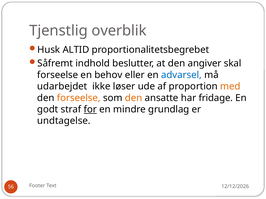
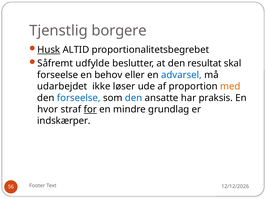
overblik: overblik -> borgere (119, 31)
Husk underline: none -> present (49, 50)
indhold: indhold -> udfylde (93, 64)
angiver: angiver -> resultat (205, 64)
forseelse colour: orange -> blue (79, 98)
den colour: orange -> blue (134, 98)
fridage: fridage -> praksis (216, 98)
godt: godt -> hvor (48, 110)
undtagelse: undtagelse -> indskærper (64, 121)
